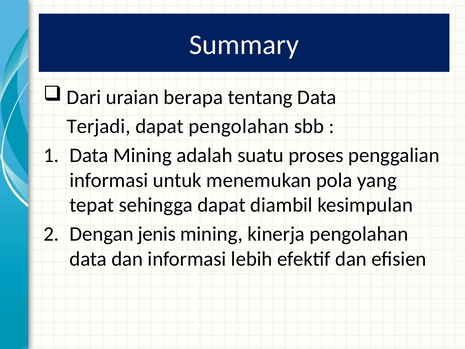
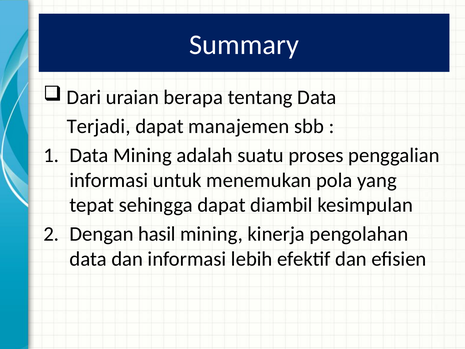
dapat pengolahan: pengolahan -> manajemen (239, 126)
jenis: jenis -> hasil (157, 234)
